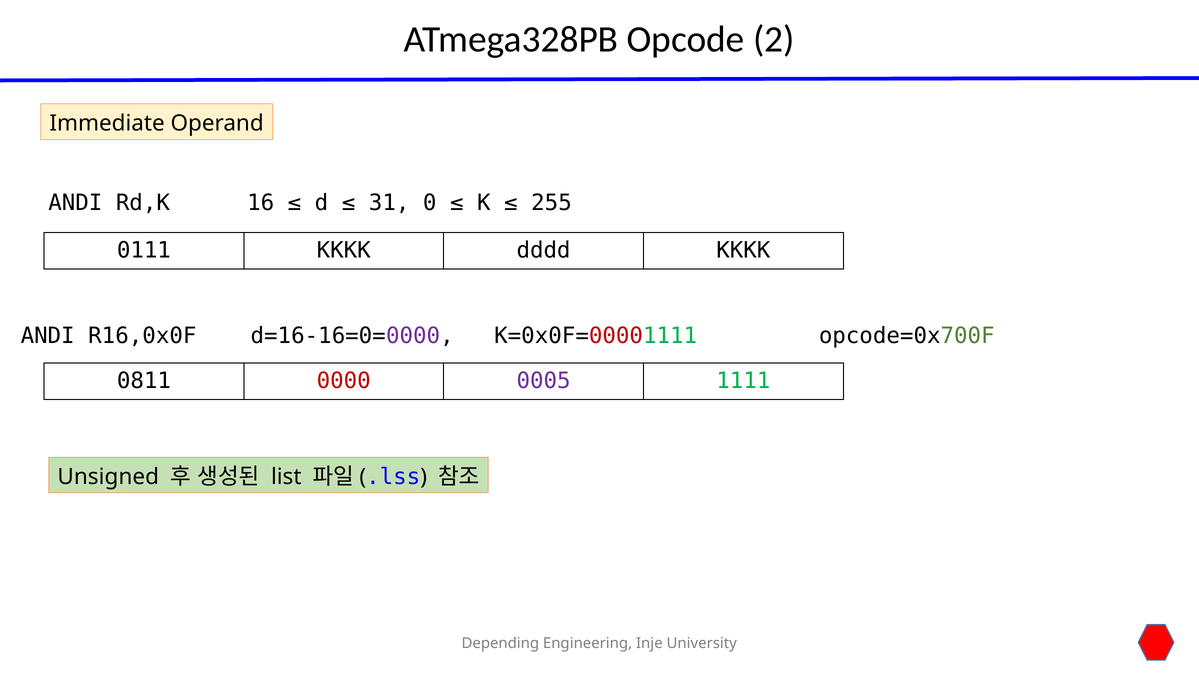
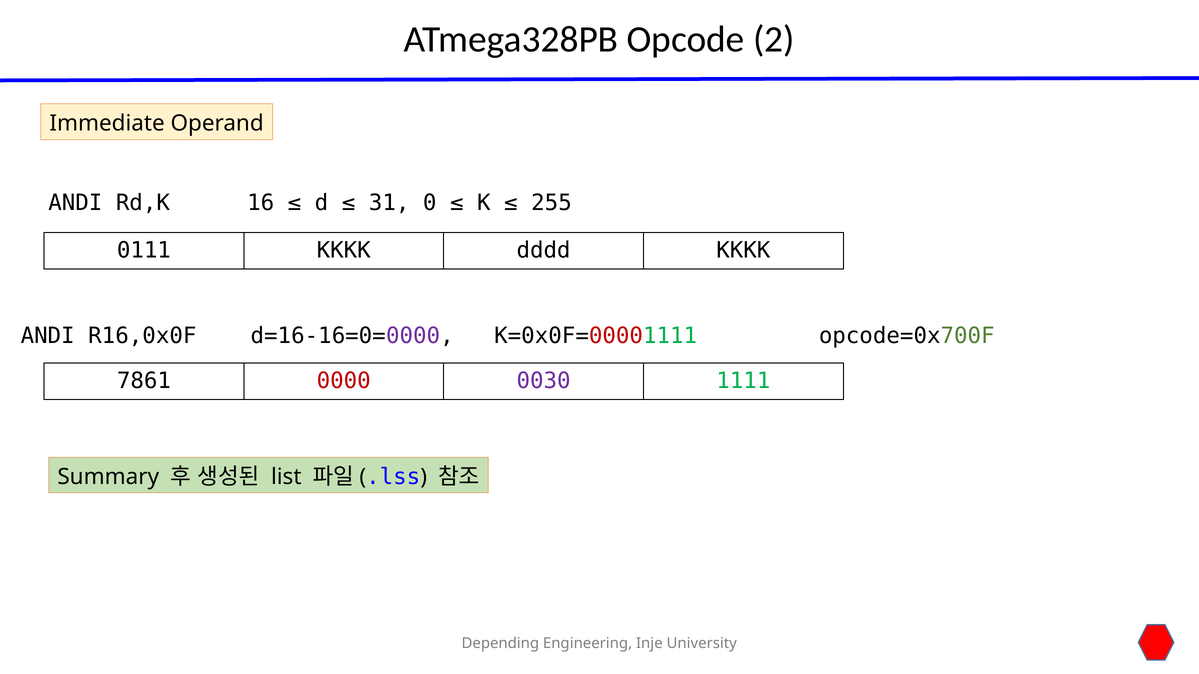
0811: 0811 -> 7861 (144, 381)
0005: 0005 -> 0030 (544, 381)
Unsigned: Unsigned -> Summary (108, 477)
